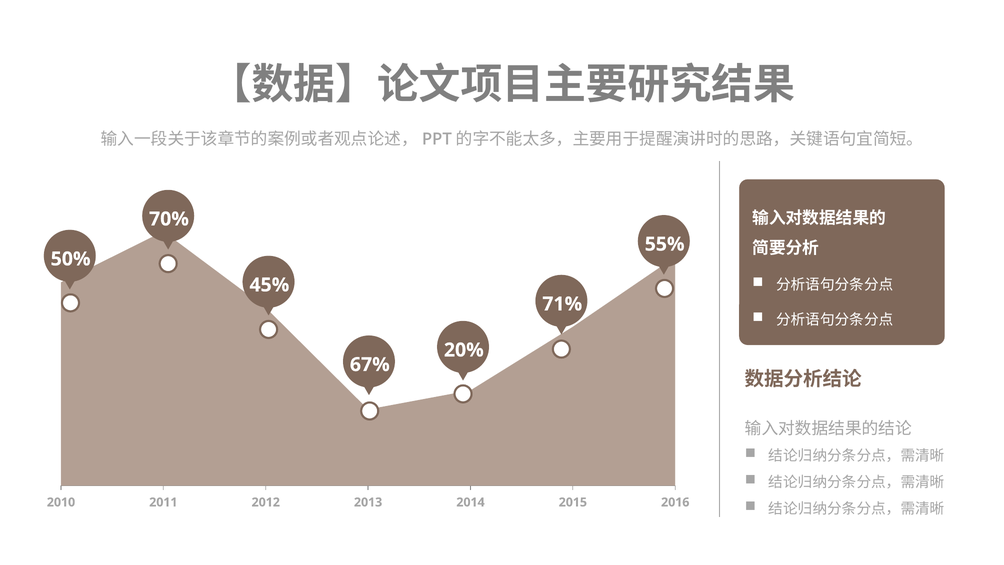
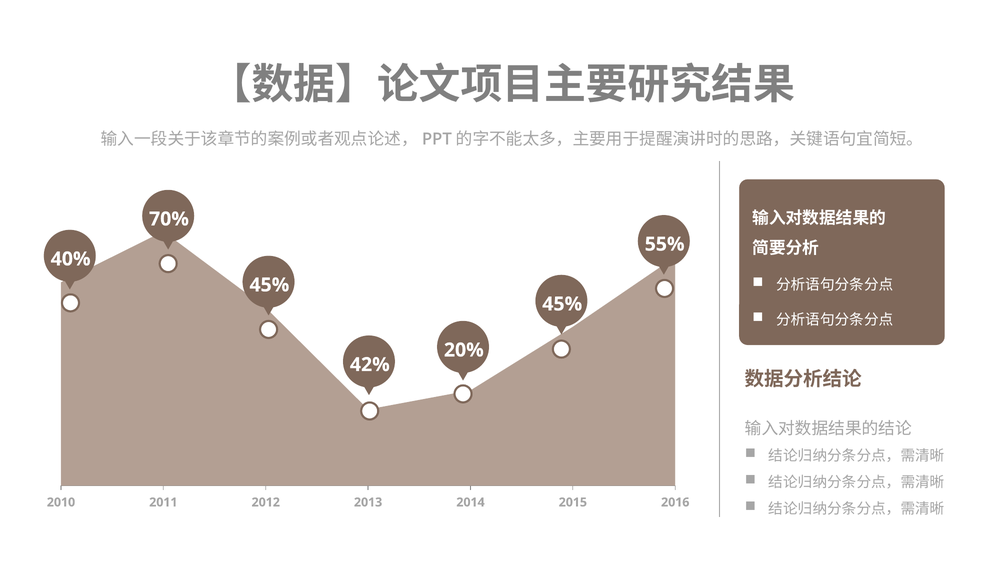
50%: 50% -> 40% (71, 259)
71%: 71% -> 45% (562, 304)
67%: 67% -> 42% (370, 364)
